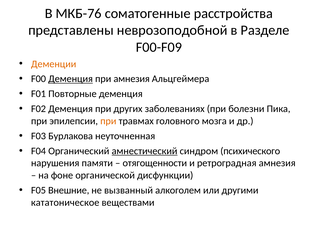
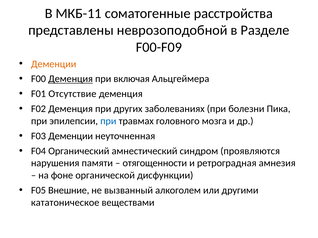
МКБ-76: МКБ-76 -> МКБ-11 (79, 13)
при амнезия: амнезия -> включая (132, 79)
Повторные: Повторные -> Отсутствие (72, 94)
при colour: orange -> blue (108, 121)
F03 Бурлакова: Бурлакова -> Деменции (71, 136)
амнестический underline: present -> none (145, 151)
психического: психического -> проявляются (250, 151)
